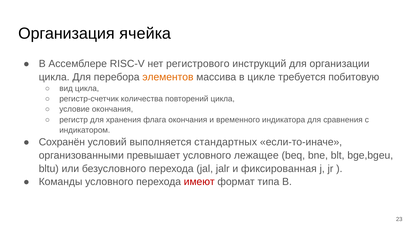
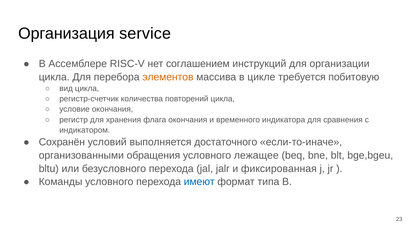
ячейка: ячейка -> service (145, 33)
регистрового: регистрового -> соглашением (198, 64)
стандартных: стандартных -> достаточного (226, 142)
превышает: превышает -> обращения (153, 155)
имеют colour: red -> blue (199, 182)
